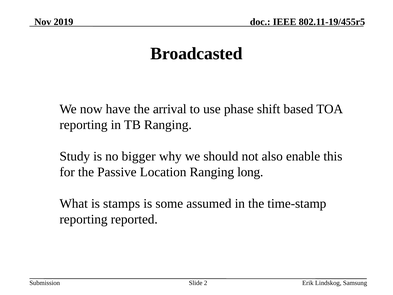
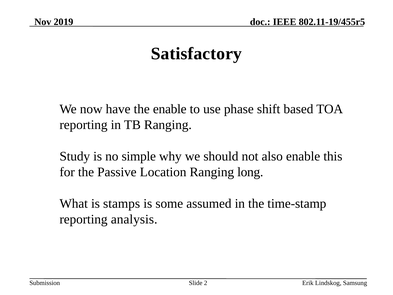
Broadcasted: Broadcasted -> Satisfactory (196, 54)
the arrival: arrival -> enable (170, 109)
bigger: bigger -> simple (139, 156)
reported: reported -> analysis (134, 219)
